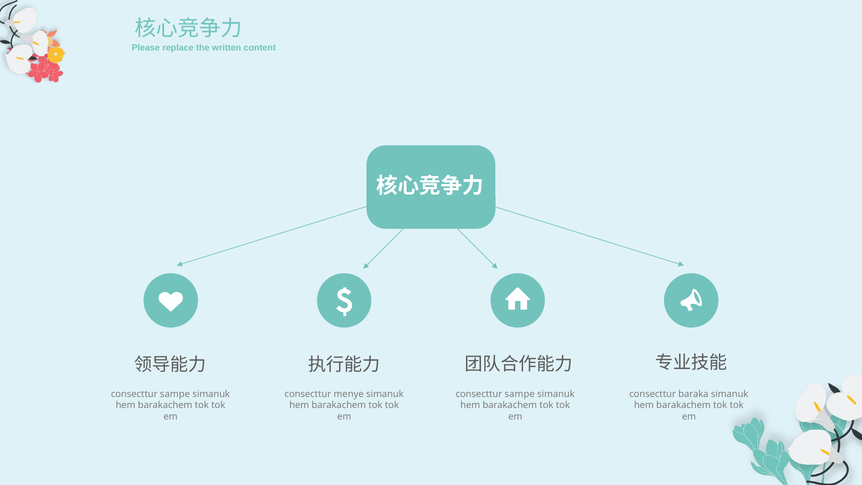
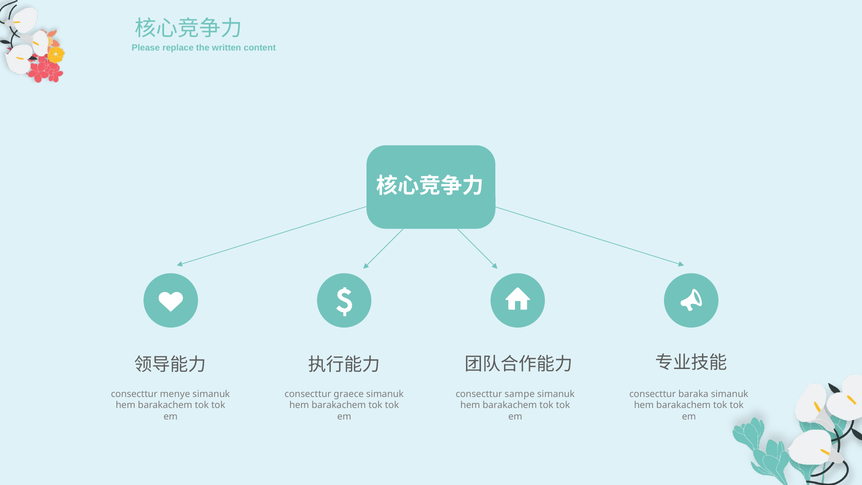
sampe: sampe -> menye (175, 394)
menye: menye -> graece (349, 394)
